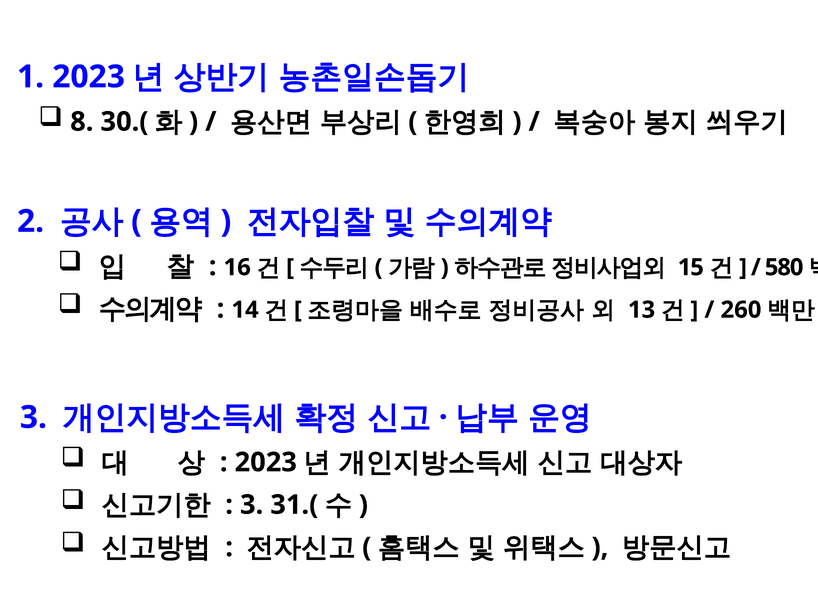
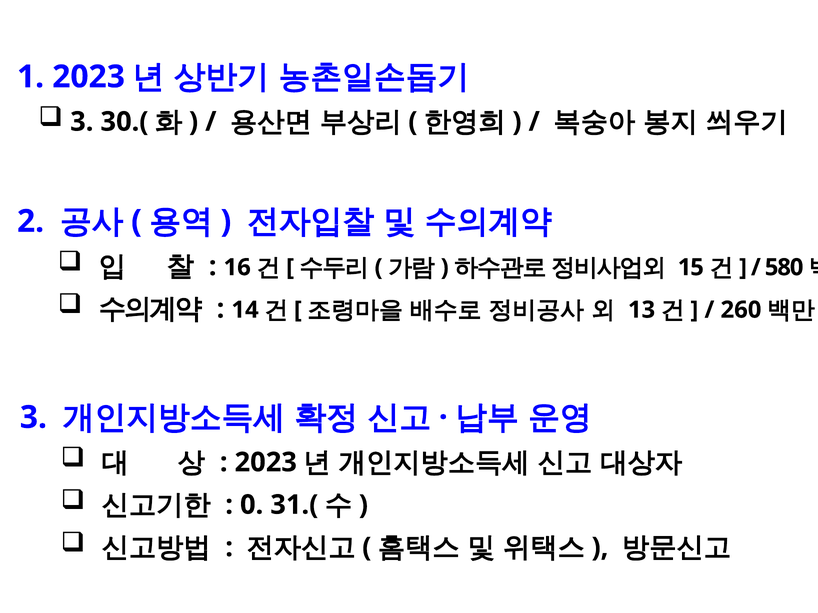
8: 8 -> 3 (82, 122)
3: 3 -> 0 (252, 505)
